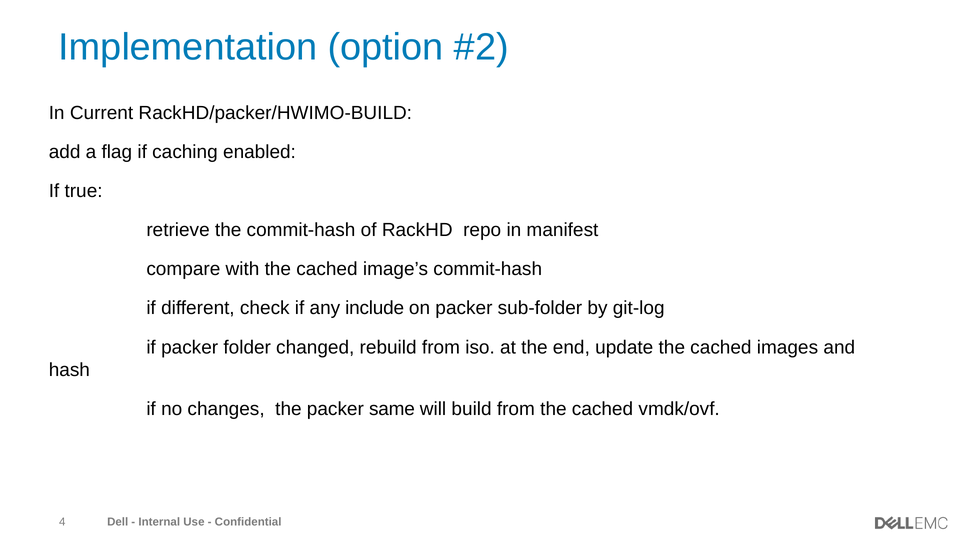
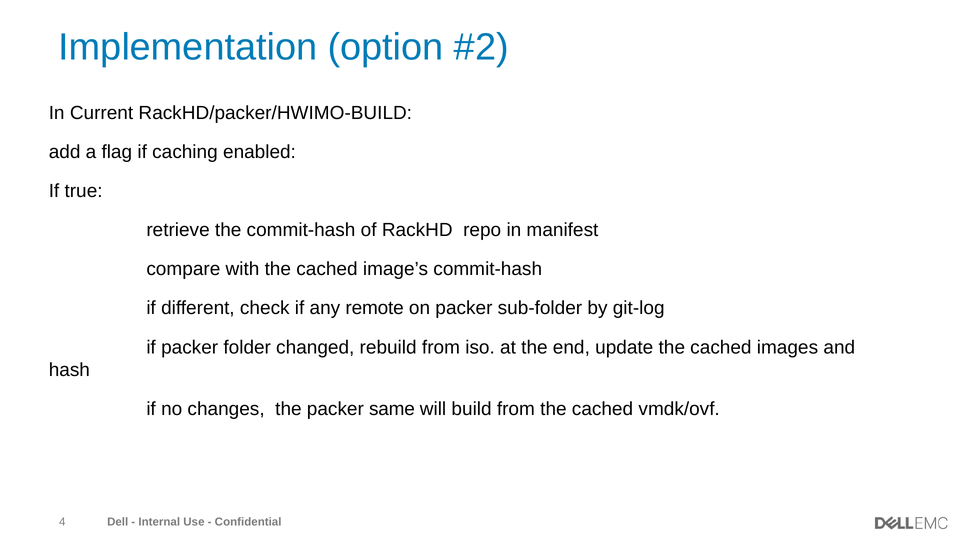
include: include -> remote (375, 308)
